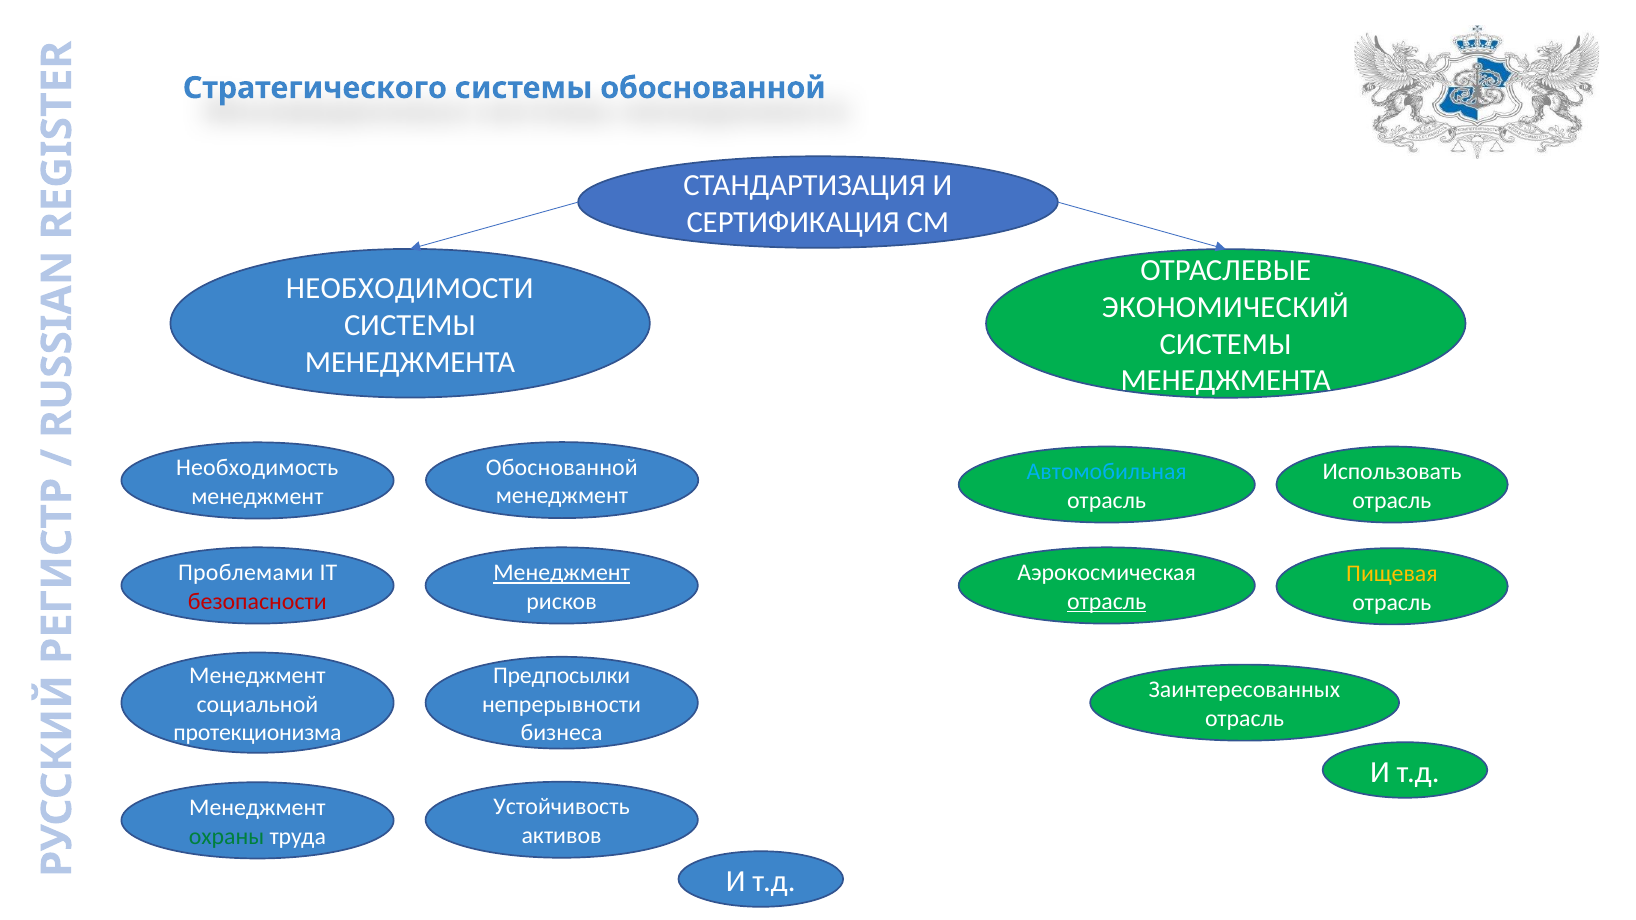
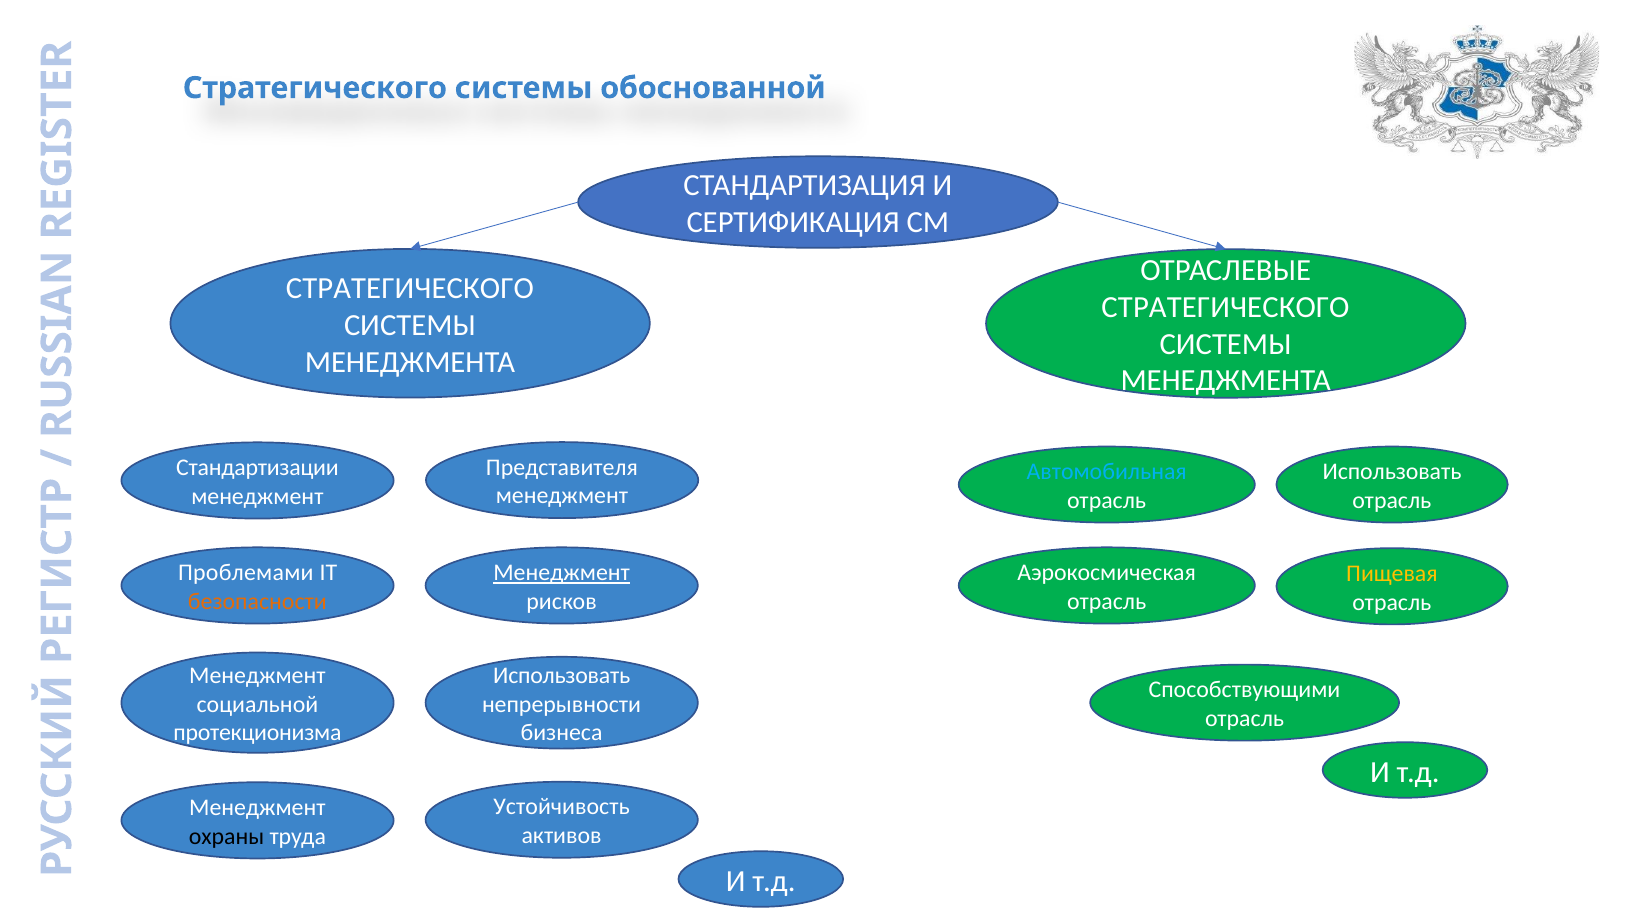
НЕОБХОДИМОСТИ: НЕОБХОДИМОСТИ -> СТРАТЕГИЧЕСКОГО (410, 289)
ЭКОНОМИЧЕСКИЙ: ЭКОНОМИЧЕСКИЙ -> СТРАТЕГИЧЕСКОГО (1226, 307)
Обоснованной: Обоснованной -> Представителя (562, 468)
Необходимость: Необходимость -> Стандартизации (257, 468)
безопасности colour: red -> orange (257, 602)
отрасль underline: present -> none (1107, 602)
Предпосылки: Предпосылки -> Использовать (562, 676)
Заинтересованных: Заинтересованных -> Способствующими (1244, 690)
охраны colour: green -> black (227, 837)
